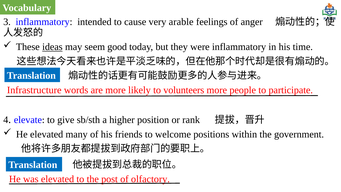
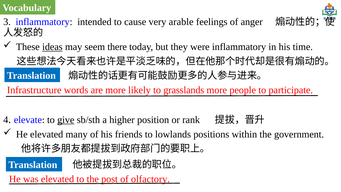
good: good -> there (117, 47)
volunteers: volunteers -> grasslands (184, 90)
give underline: none -> present (66, 120)
welcome: welcome -> lowlands (173, 134)
